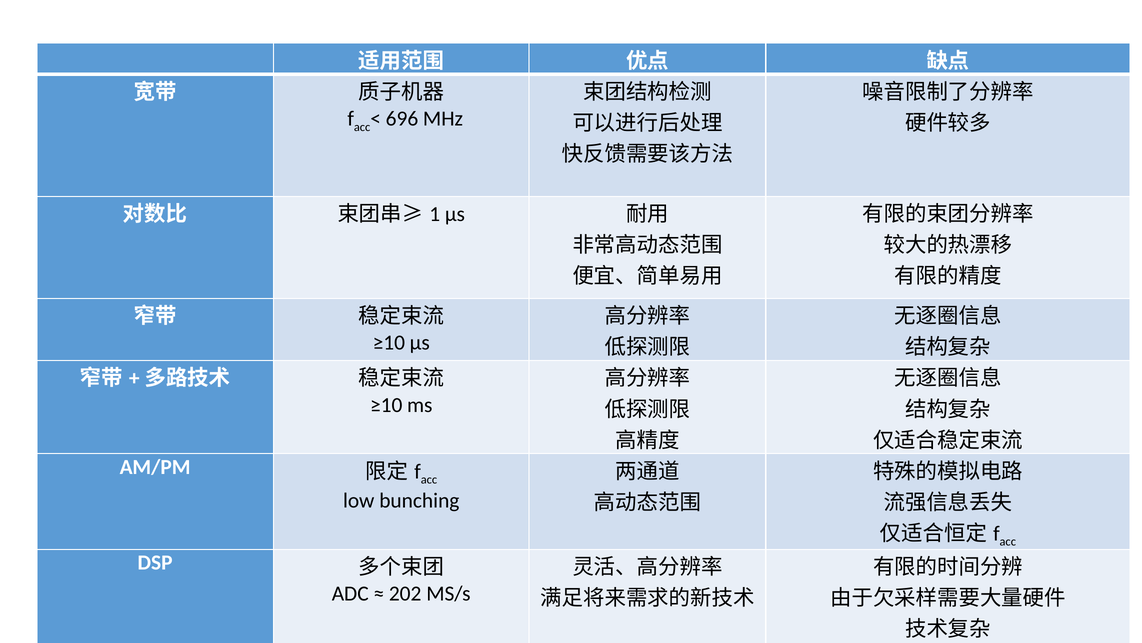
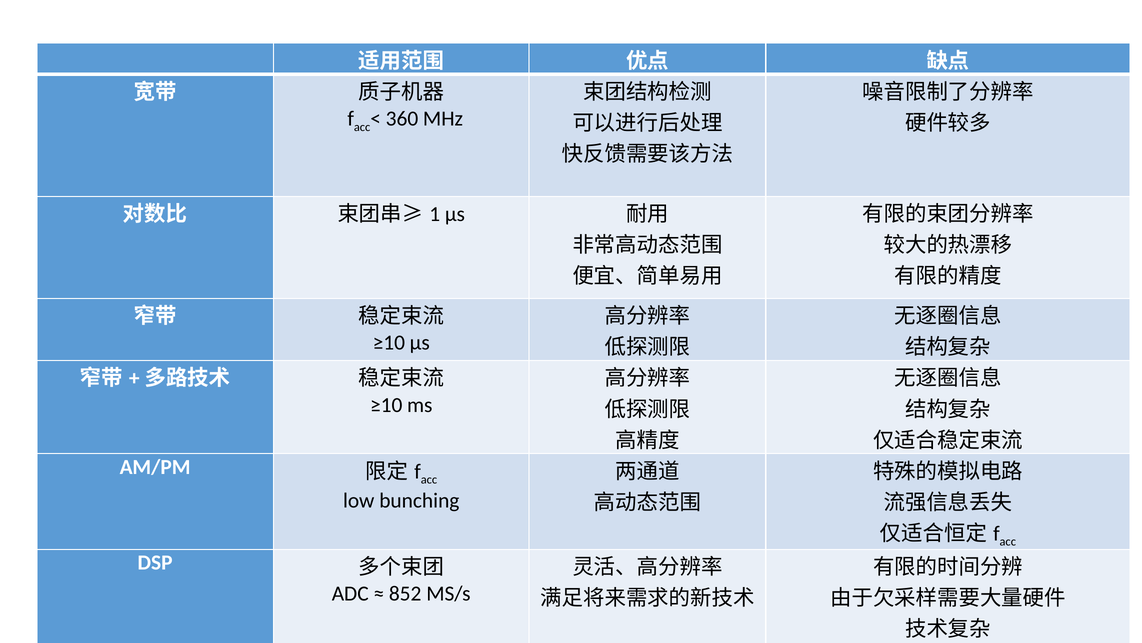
696: 696 -> 360 (402, 118)
202: 202 -> 852 (405, 593)
